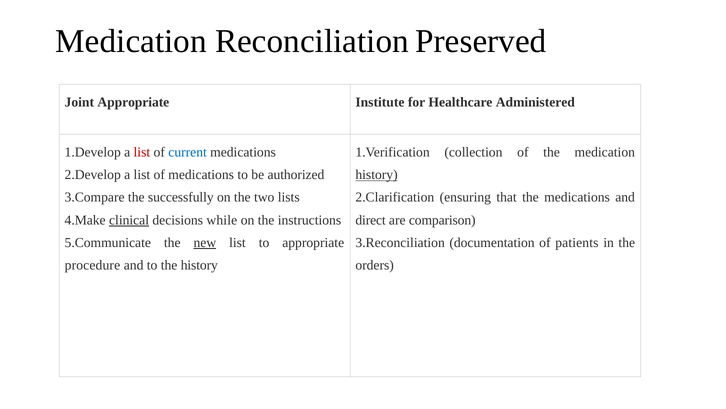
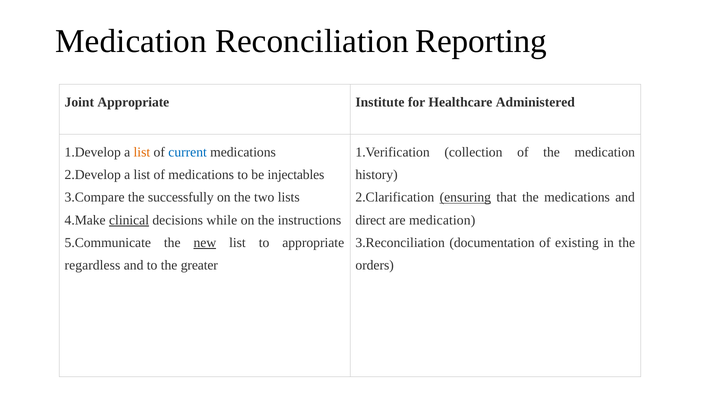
Preserved: Preserved -> Reporting (481, 41)
list colour: red -> orange (142, 152)
authorized: authorized -> injectables (296, 175)
history underline: present -> none (377, 175)
ensuring underline: none -> present (465, 197)
are comparison: comparison -> medication (442, 220)
patients: patients -> existing (577, 242)
procedure: procedure -> regardless (92, 265)
the history: history -> greater (199, 265)
